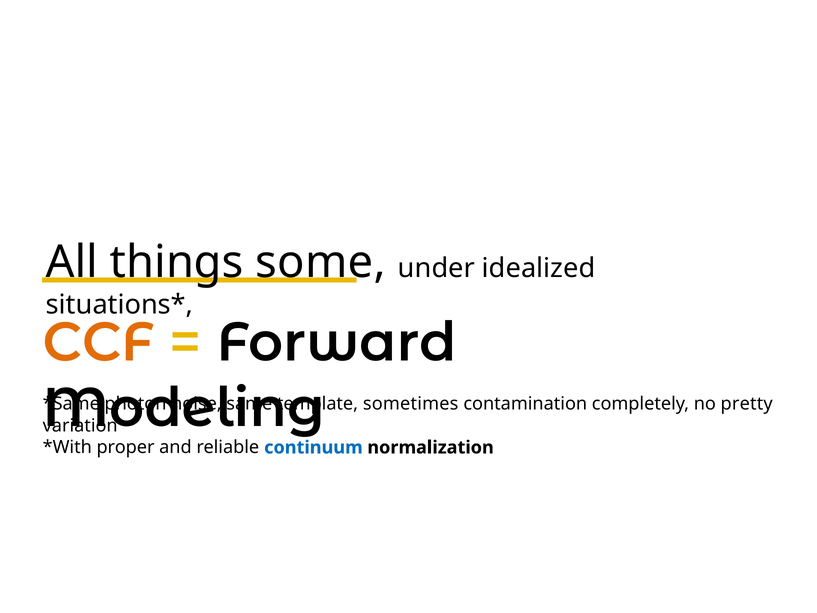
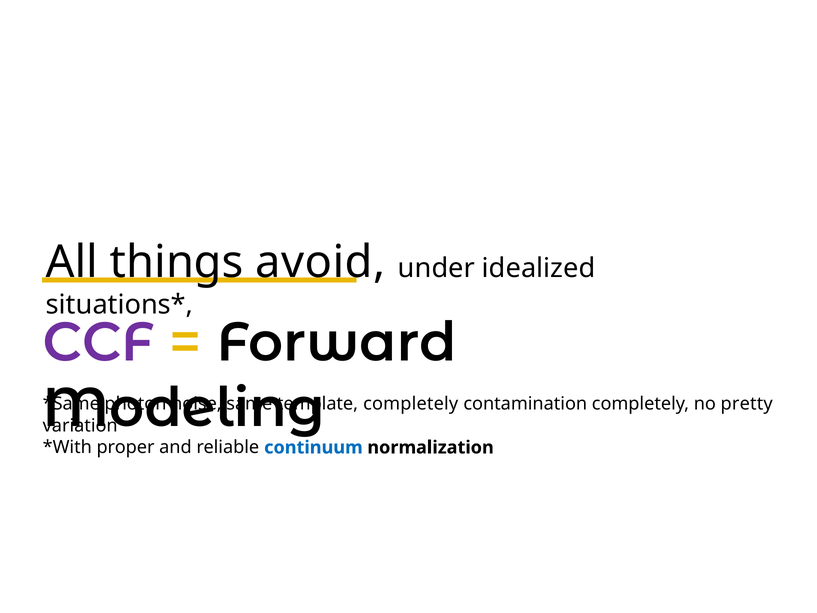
some: some -> avoid (320, 262)
CCF colour: orange -> purple (99, 343)
sometimes: sometimes -> completely (411, 404)
